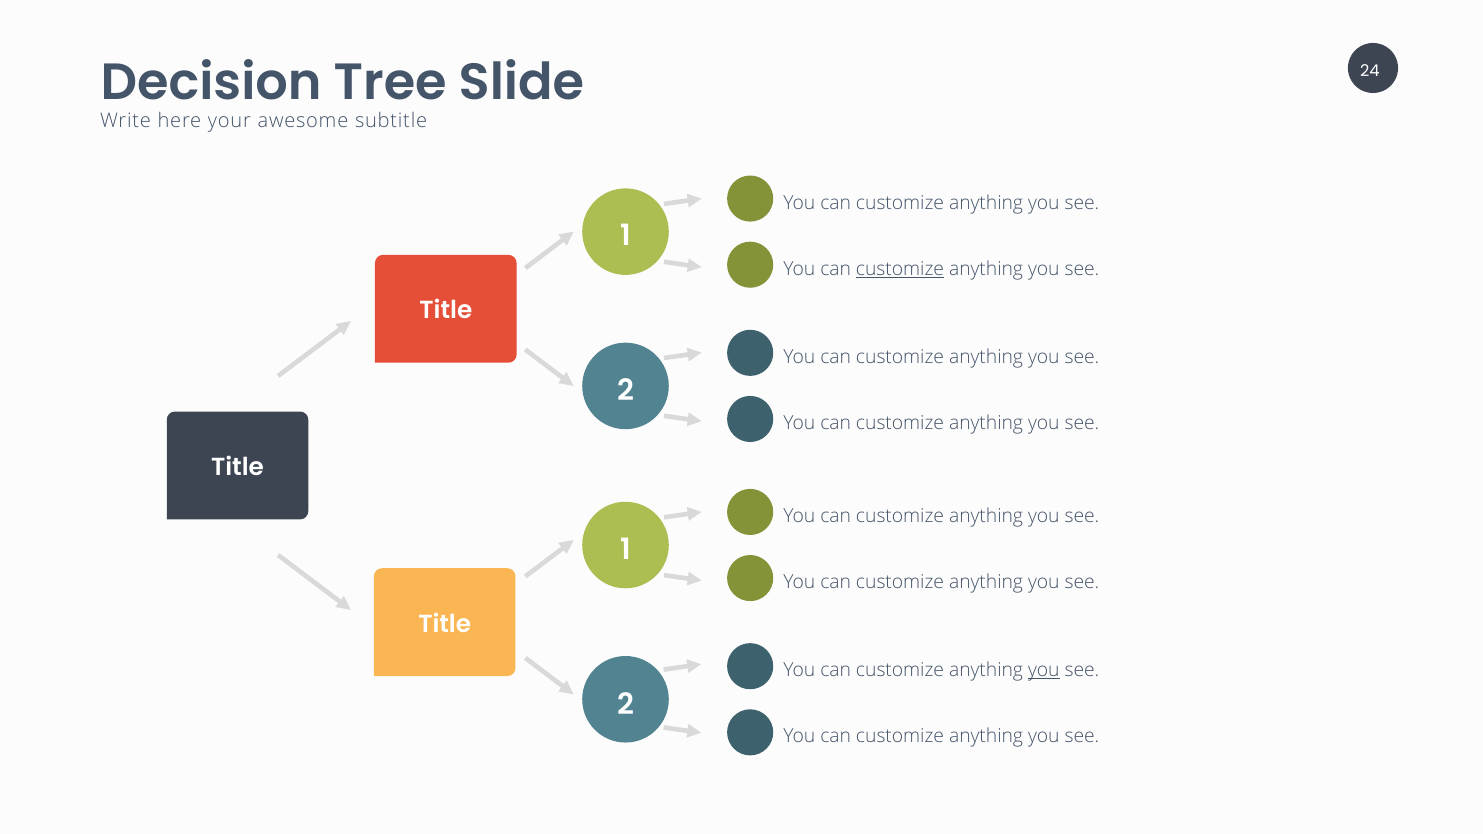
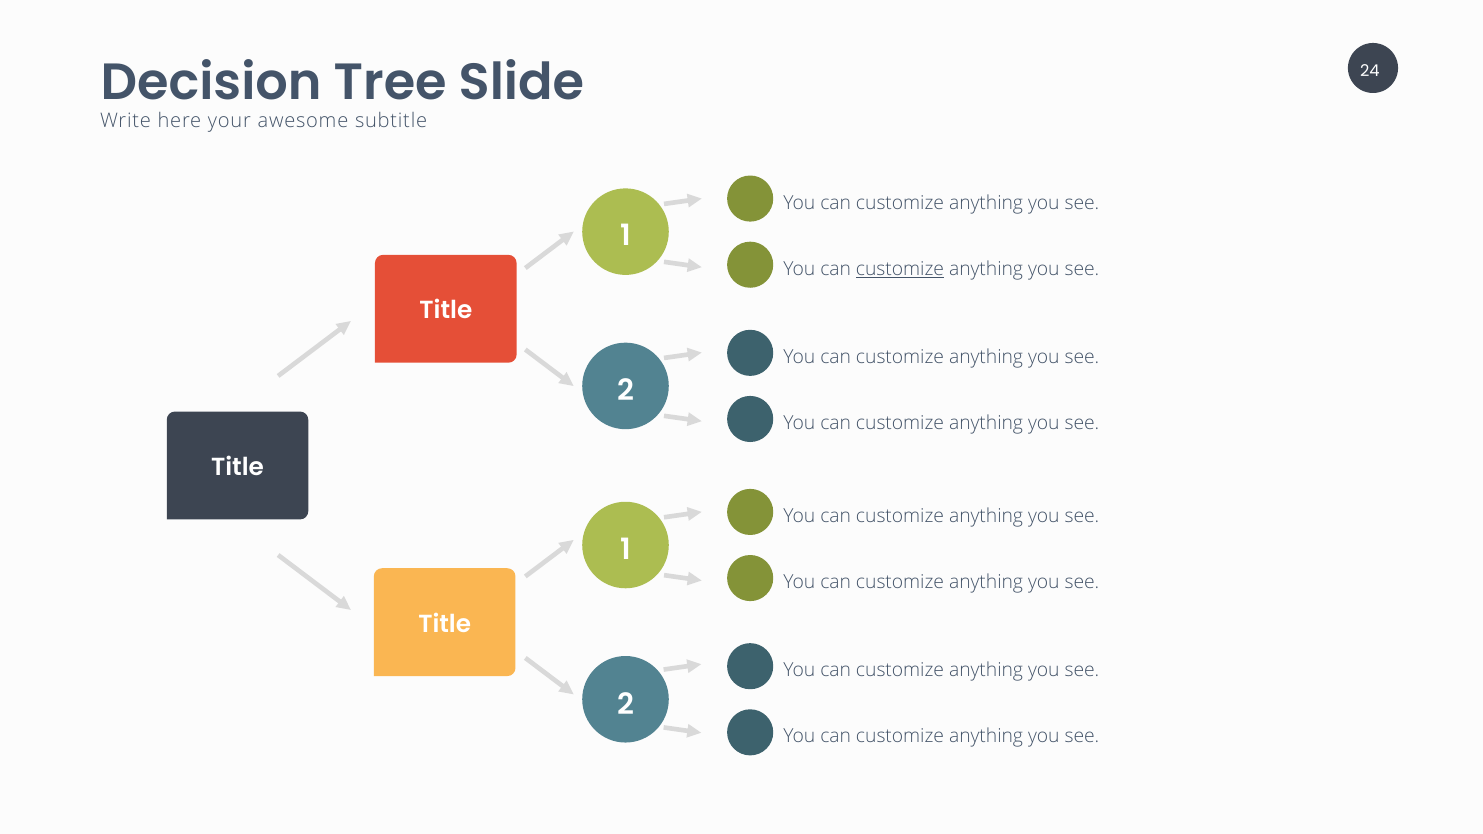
you underline: present -> none (1044, 671)
